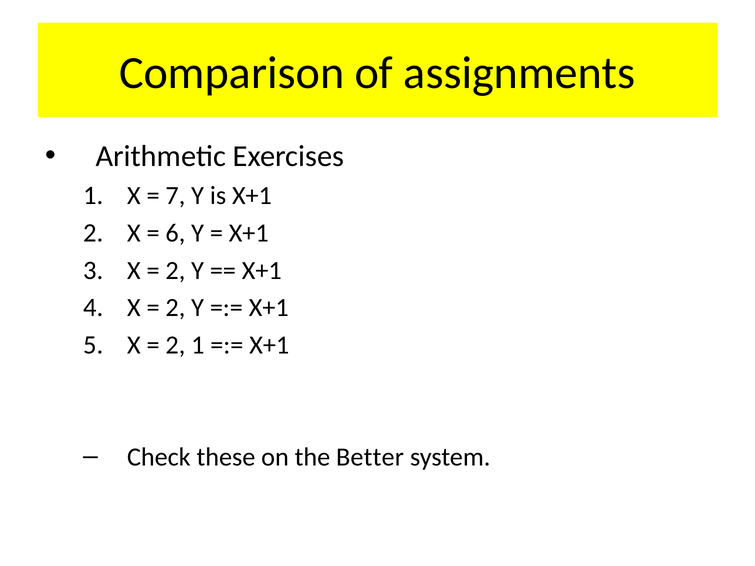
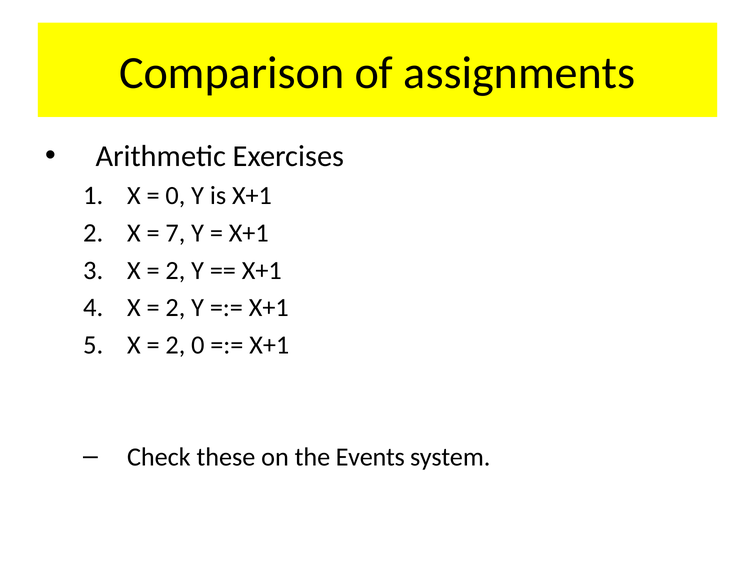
7: 7 -> 0 (175, 196)
6: 6 -> 7 (175, 233)
2 1: 1 -> 0 (198, 345)
Better: Better -> Events (370, 457)
